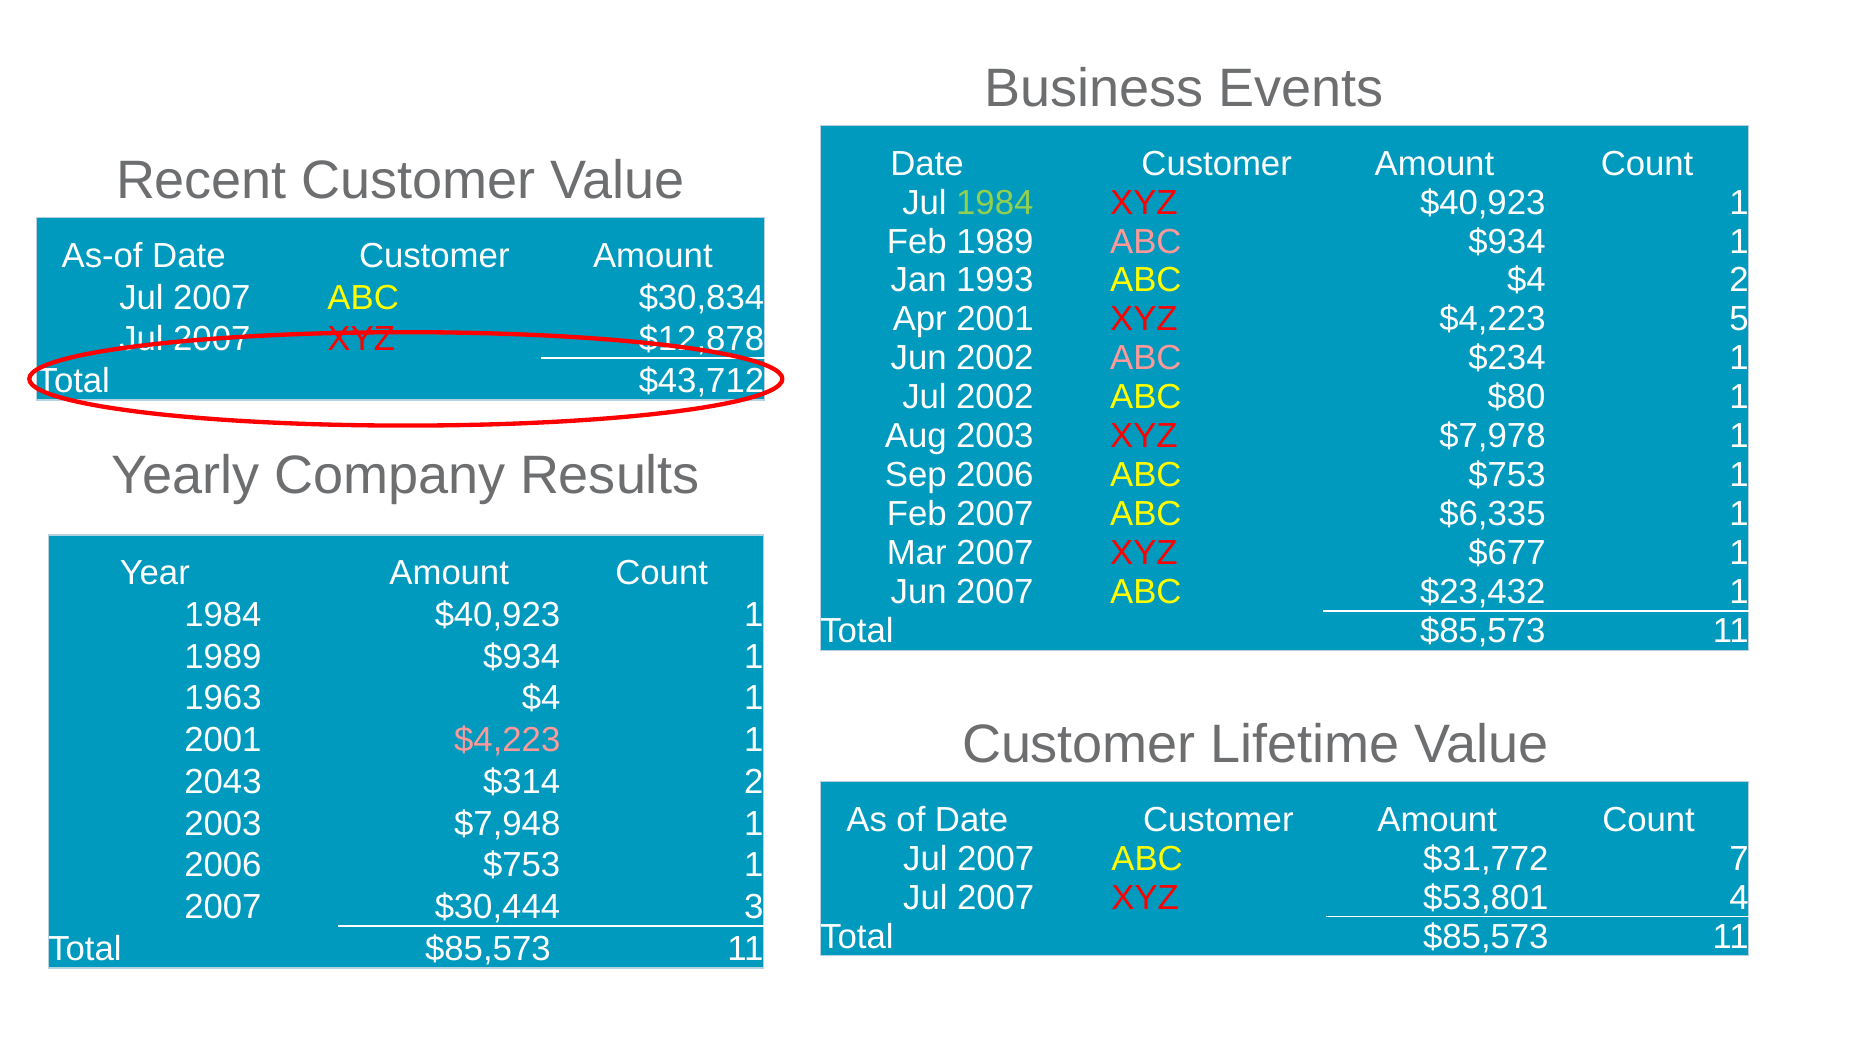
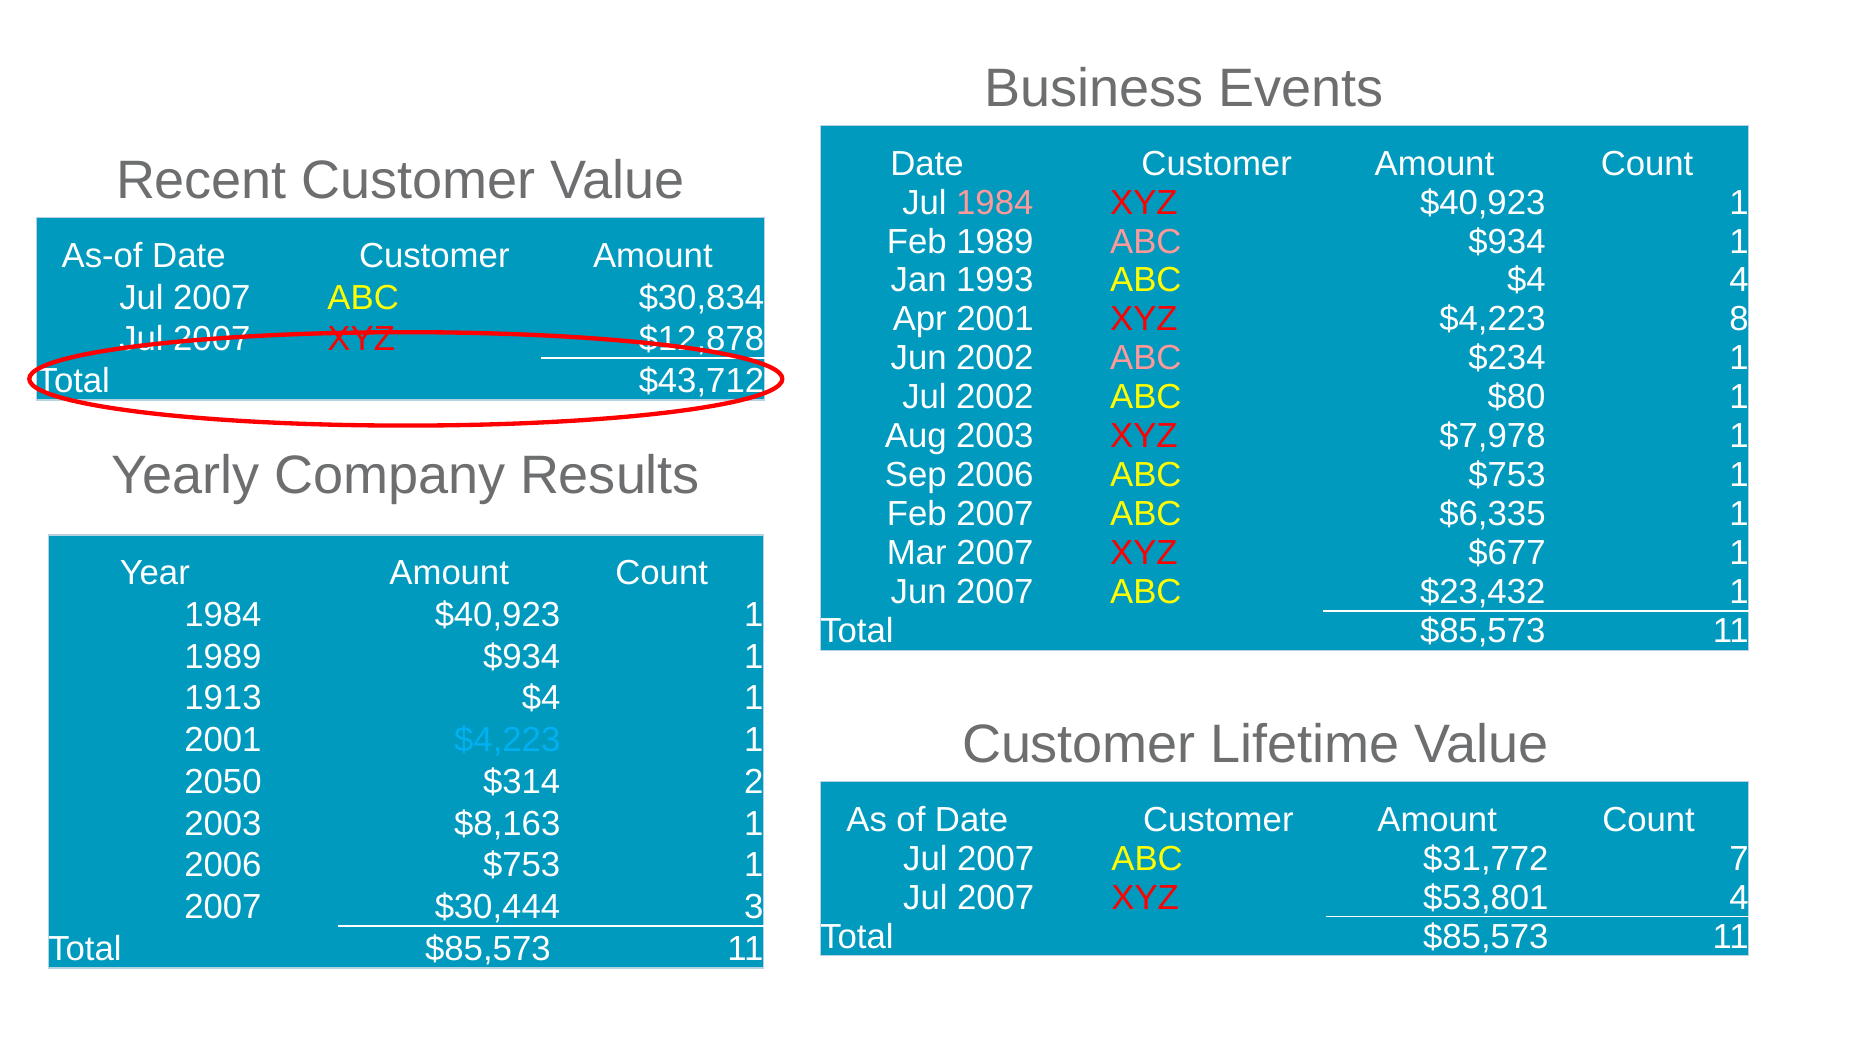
1984 colour: light green -> pink (995, 202)
$4 2: 2 -> 4 (1739, 280)
5: 5 -> 8 (1739, 319)
1963: 1963 -> 1913 (223, 698)
$4,223 colour: pink -> light blue (507, 740)
2043: 2043 -> 2050 (223, 781)
$7,948: $7,948 -> $8,163 (507, 823)
